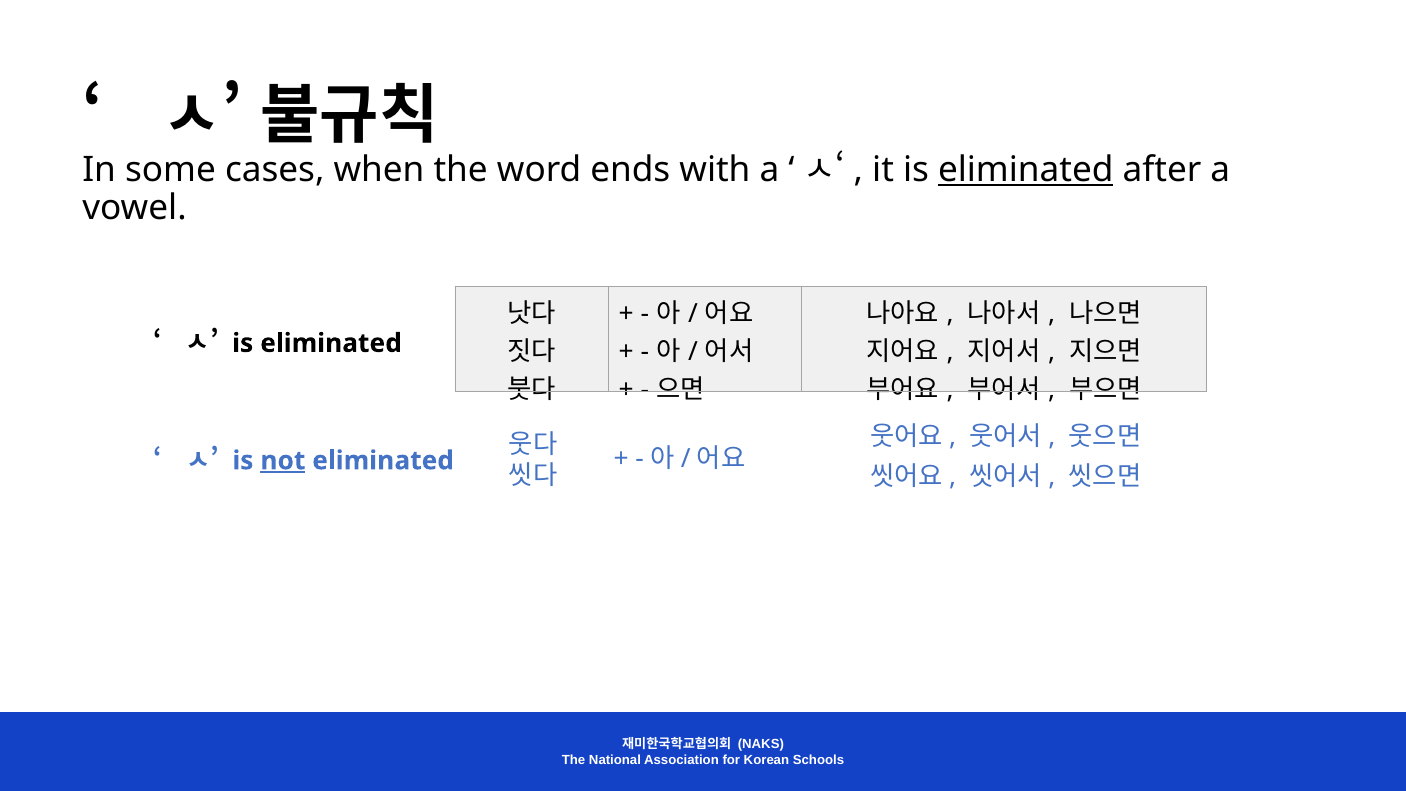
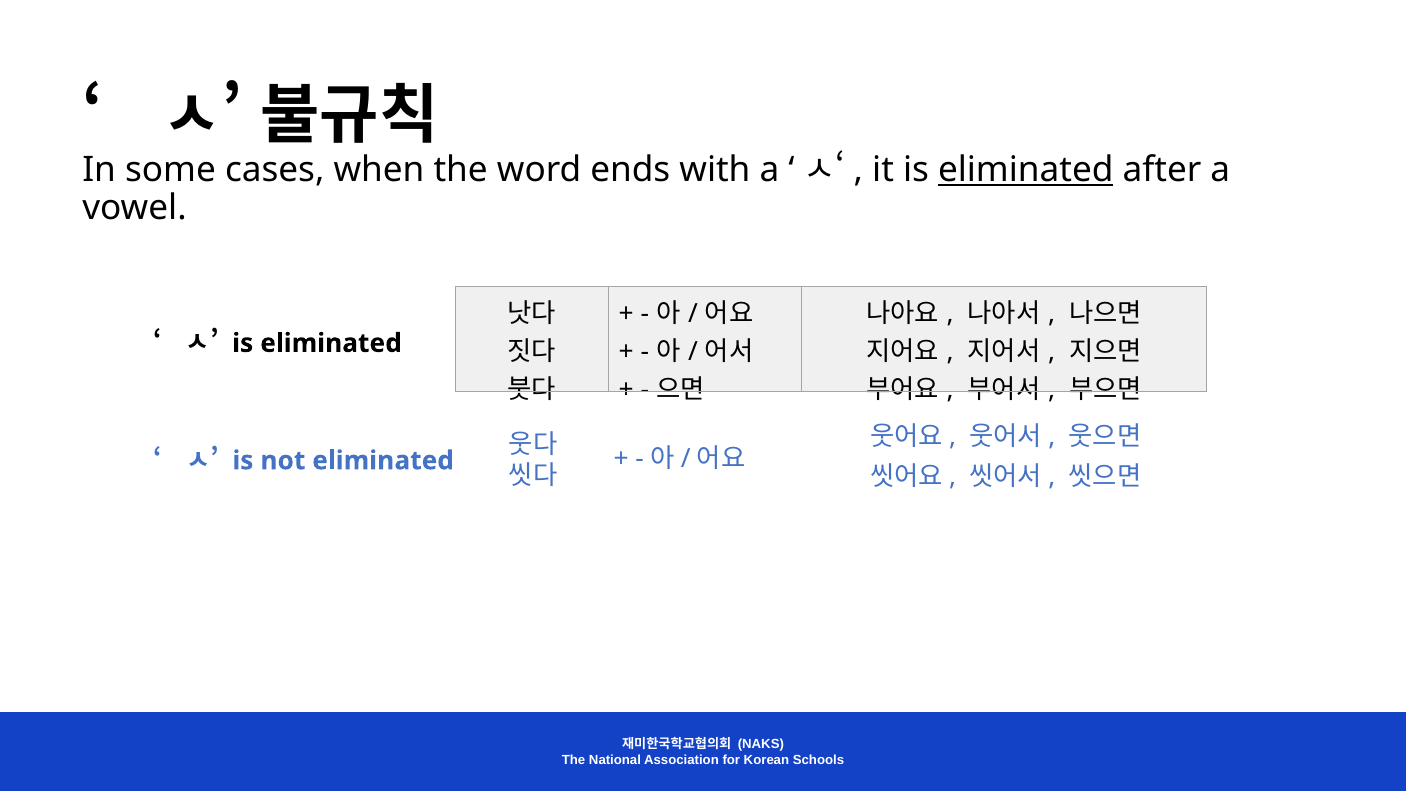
not underline: present -> none (283, 461)
